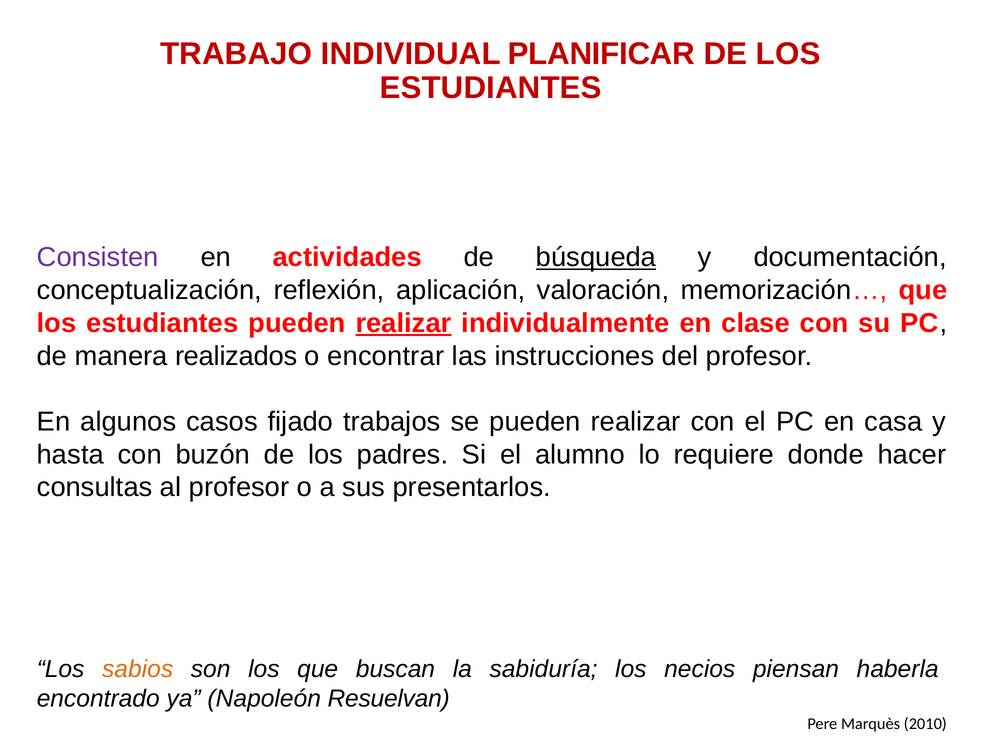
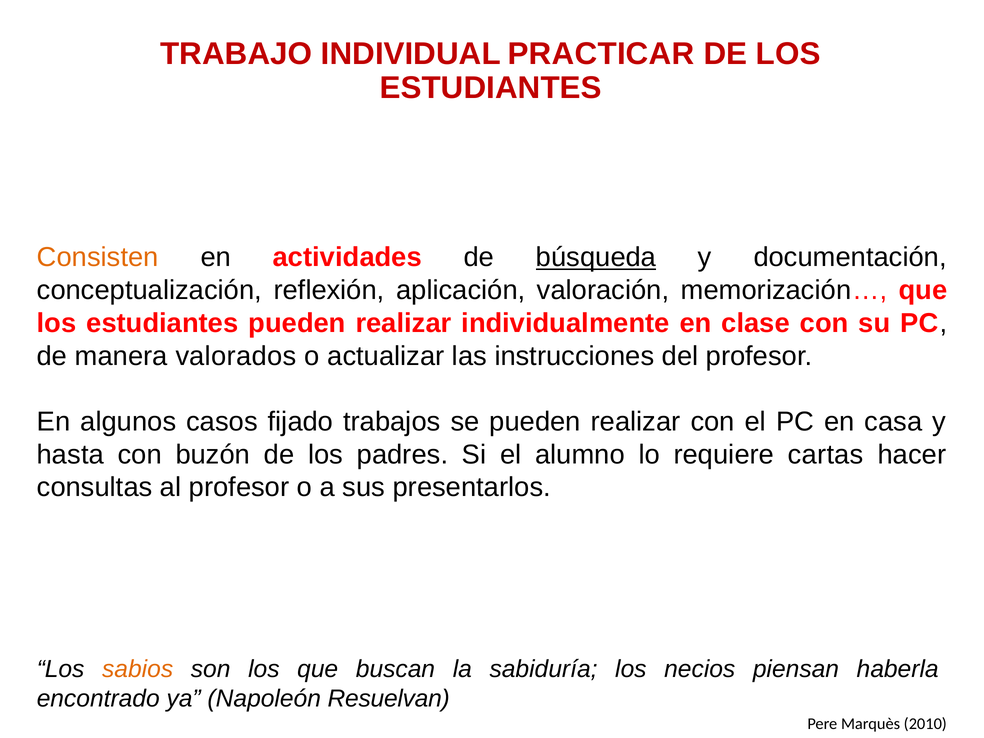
PLANIFICAR: PLANIFICAR -> PRACTICAR (601, 54)
Consisten colour: purple -> orange (98, 257)
realizar underline: present -> none (404, 323)
realizados: realizados -> valorados (236, 356)
encontrar: encontrar -> actualizar (386, 356)
donde: donde -> cartas (826, 454)
